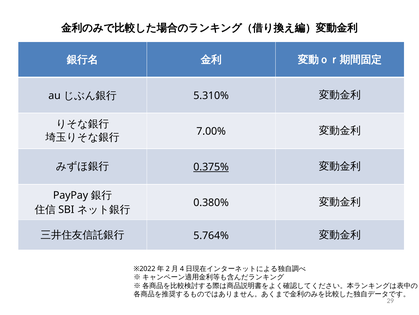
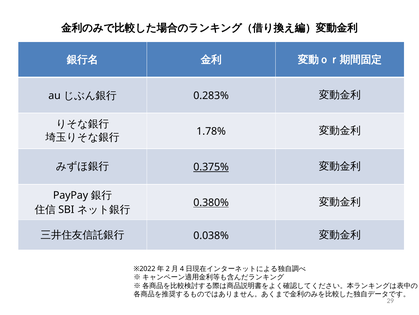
5.310%: 5.310% -> 0.283% (211, 96)
7.00%: 7.00% -> 1.78% (211, 131)
0.380% underline: none -> present (211, 202)
5.764%: 5.764% -> 0.038% (211, 235)
